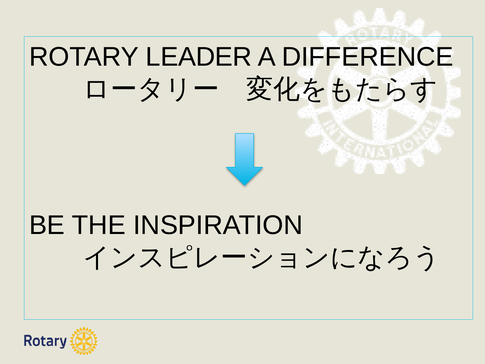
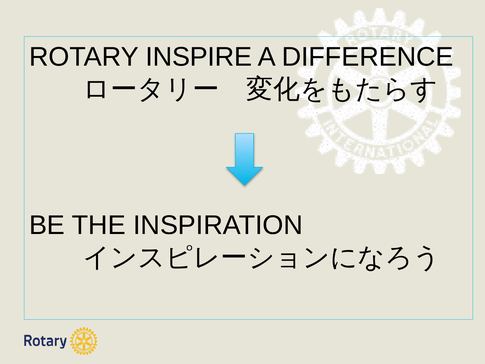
LEADER: LEADER -> INSPIRE (199, 57)
